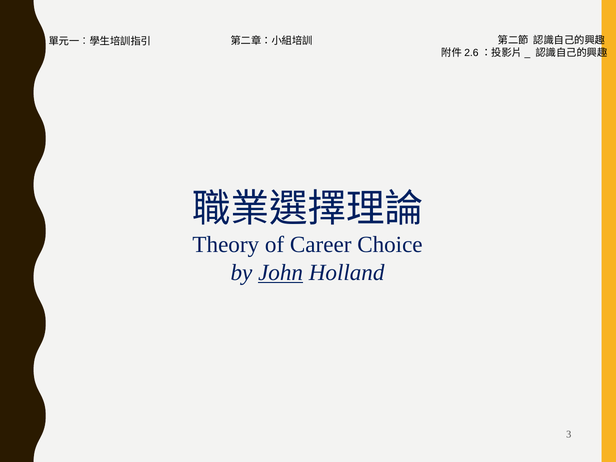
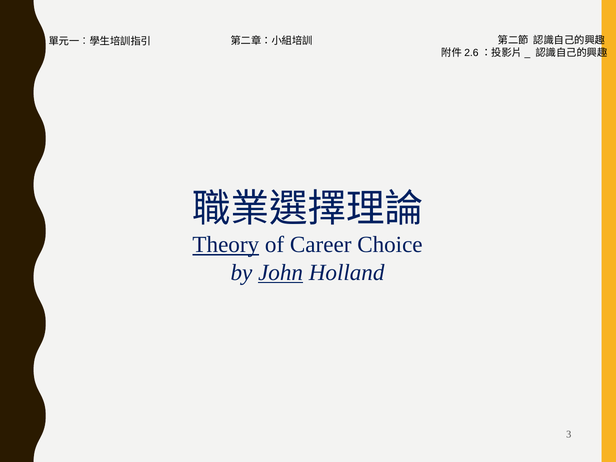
Theory underline: none -> present (226, 245)
